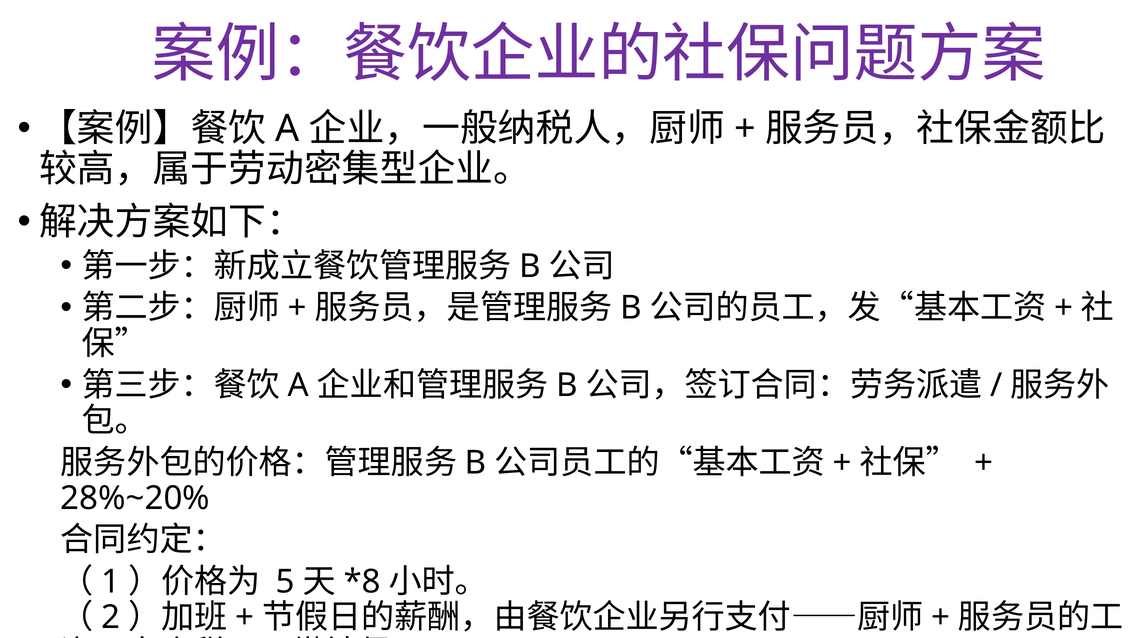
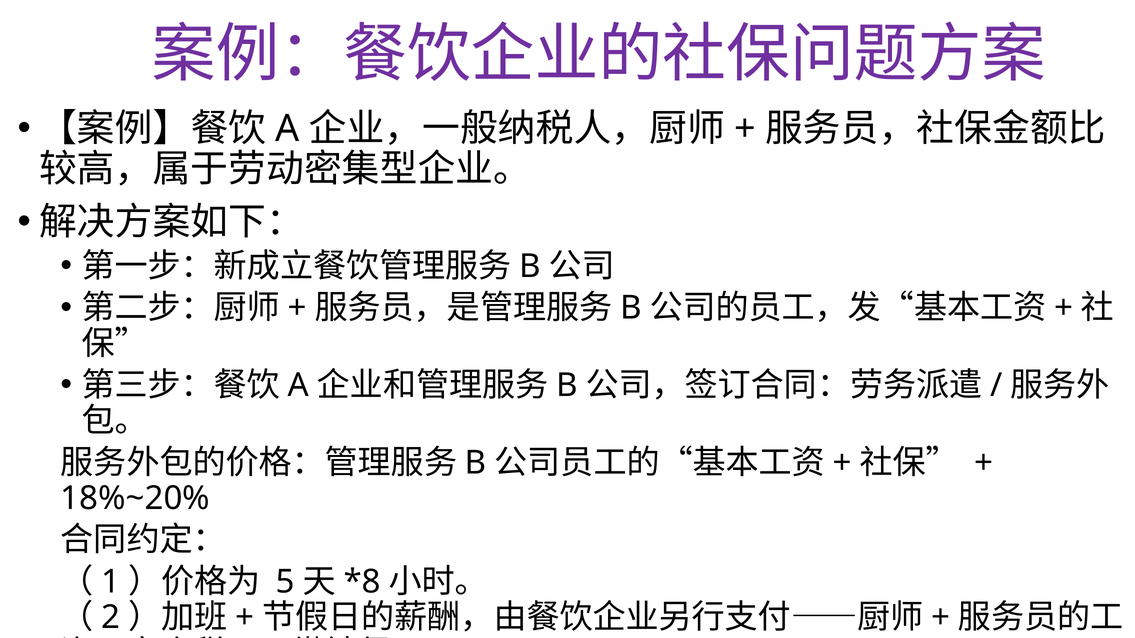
28%~20%: 28%~20% -> 18%~20% (135, 499)
